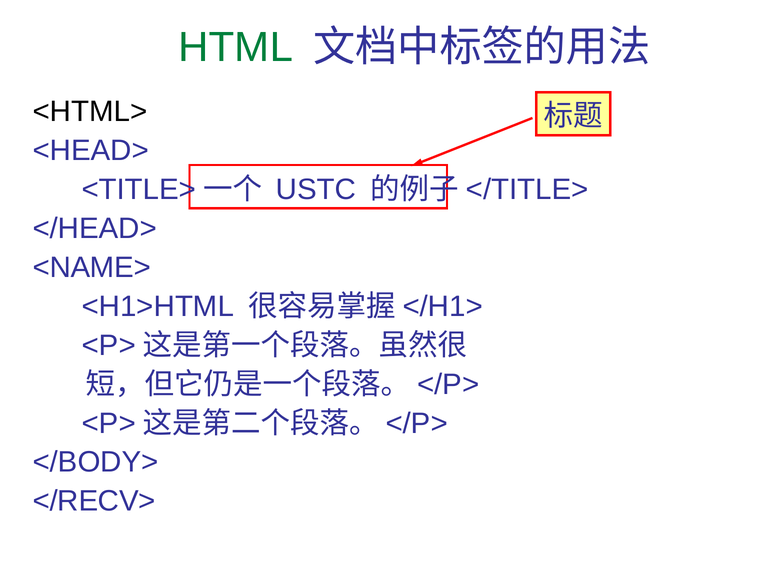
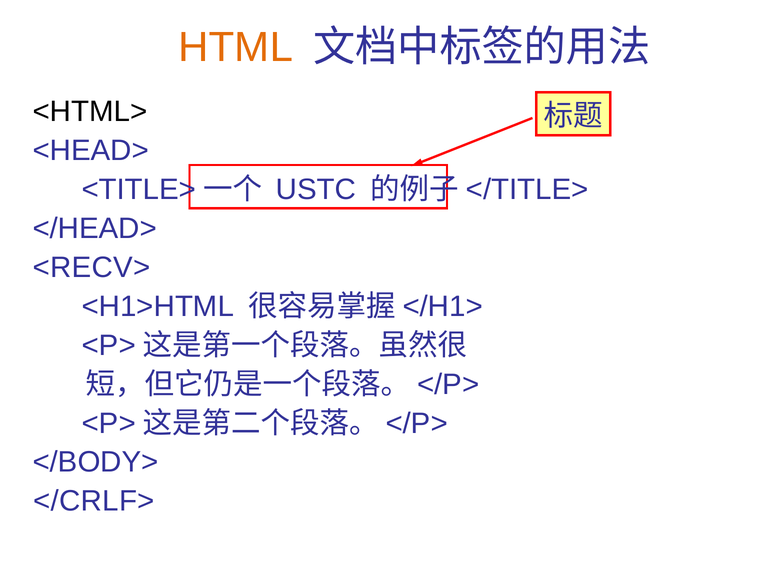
HTML colour: green -> orange (236, 47)
<NAME>: <NAME> -> <RECV> (91, 268)
</RECV>: </RECV> -> </CRLF> (94, 501)
